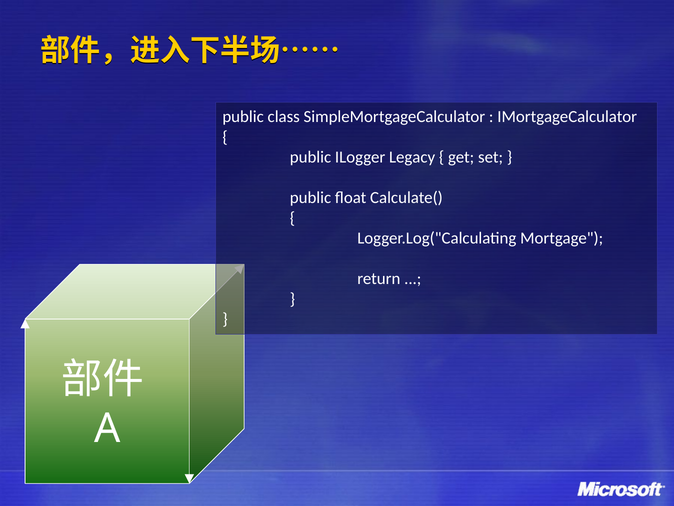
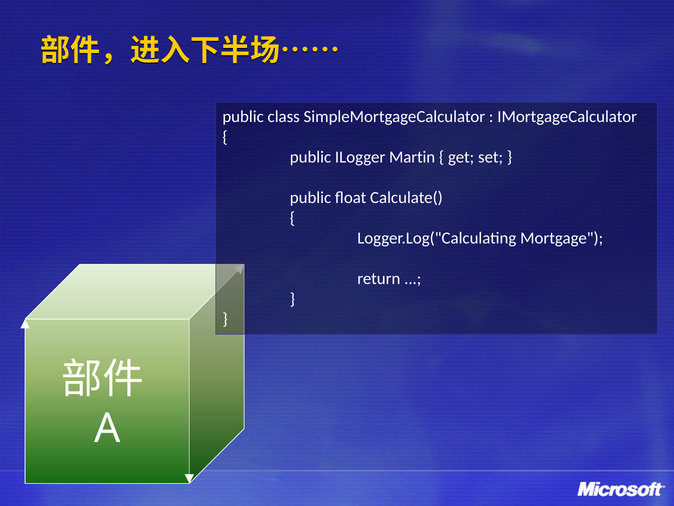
Legacy: Legacy -> Martin (412, 157)
